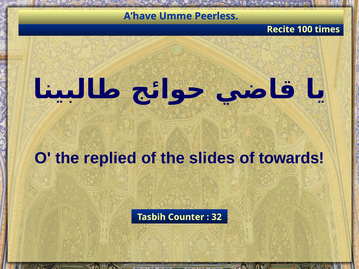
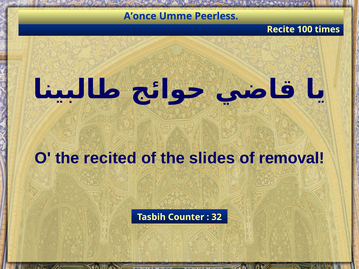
A’have: A’have -> A’once (140, 16)
replied: replied -> recited (110, 158)
towards: towards -> removal (292, 158)
